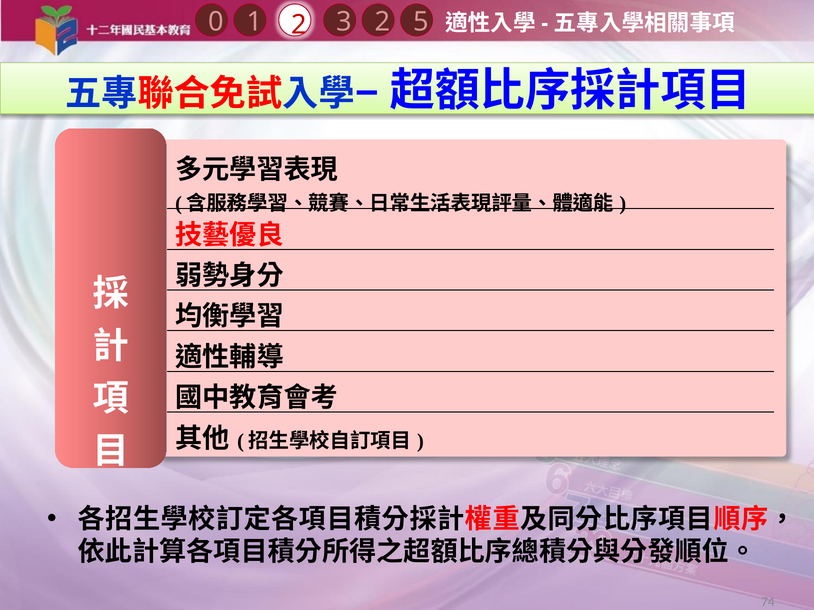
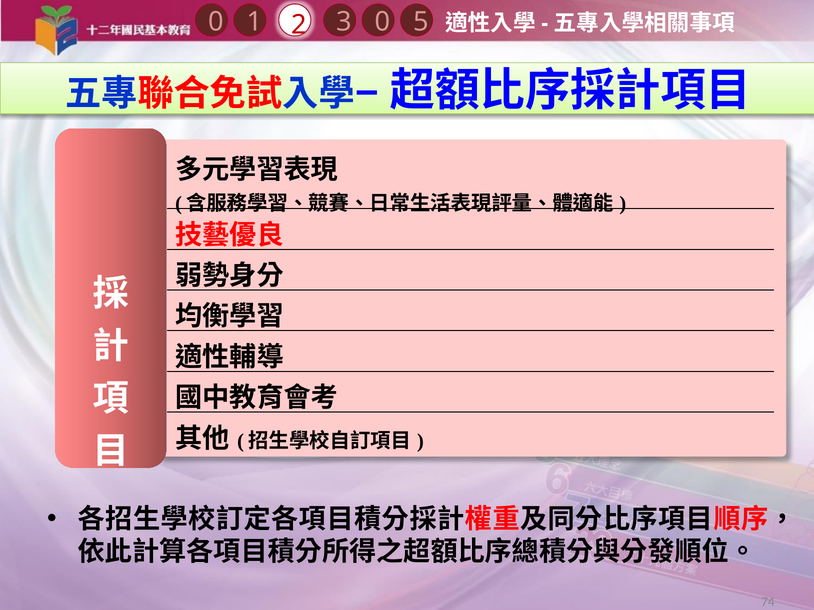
1 2: 2 -> 0 (383, 22)
